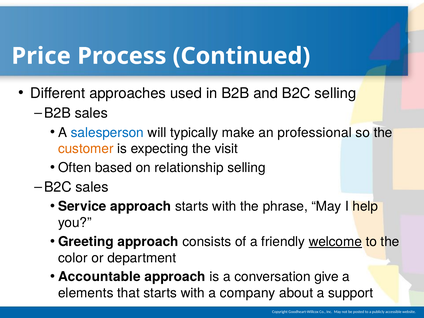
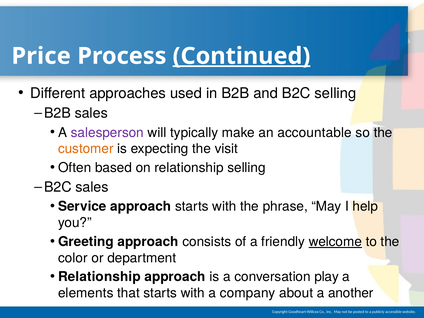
Continued underline: none -> present (241, 56)
salesperson colour: blue -> purple (107, 133)
professional: professional -> accountable (315, 133)
Accountable: Accountable -> Relationship (99, 277)
give: give -> play (327, 277)
support: support -> another (351, 293)
